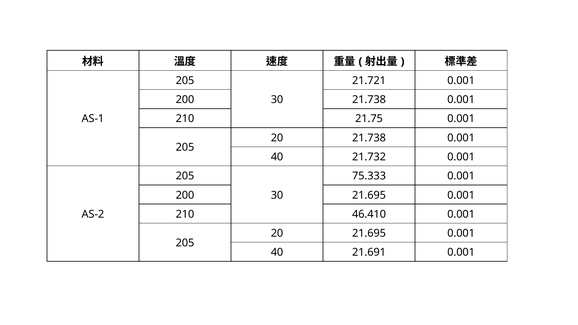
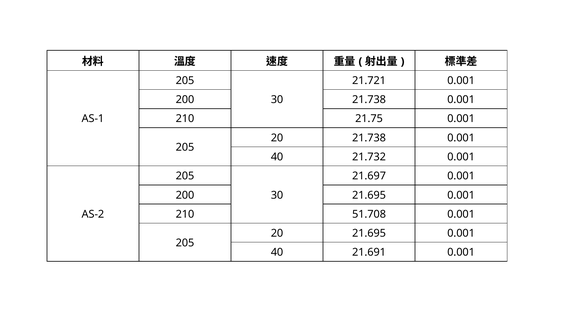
75.333: 75.333 -> 21.697 (369, 176)
46.410: 46.410 -> 51.708 (369, 214)
